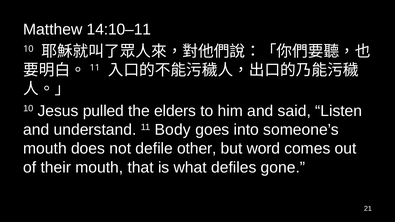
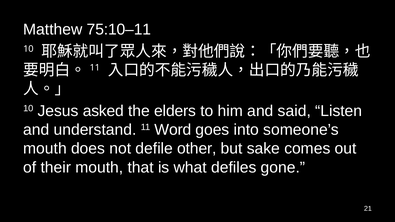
14:10–11: 14:10–11 -> 75:10–11 (119, 30)
pulled: pulled -> asked (103, 111)
Body: Body -> Word (173, 130)
word: word -> sake (263, 149)
